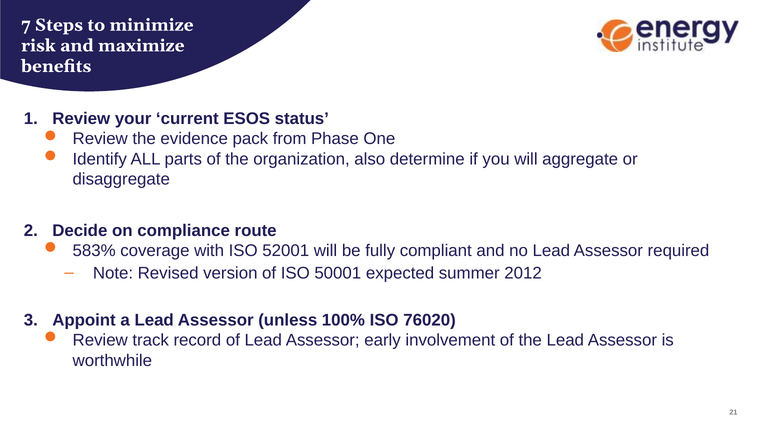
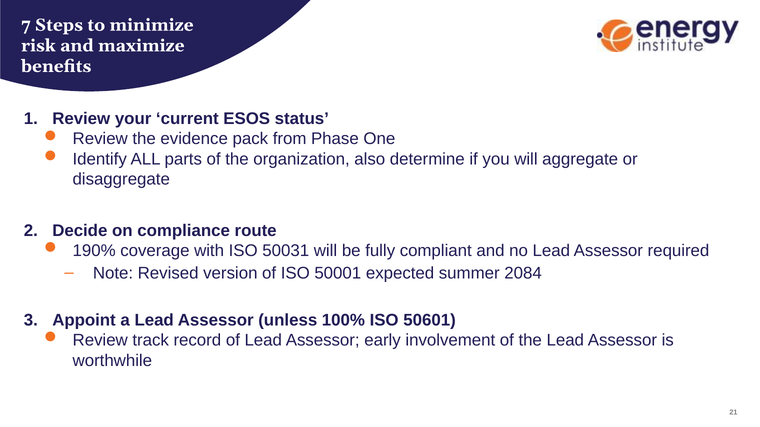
583%: 583% -> 190% (94, 251)
52001: 52001 -> 50031 (286, 251)
2012: 2012 -> 2084 (523, 273)
76020: 76020 -> 50601 (430, 320)
